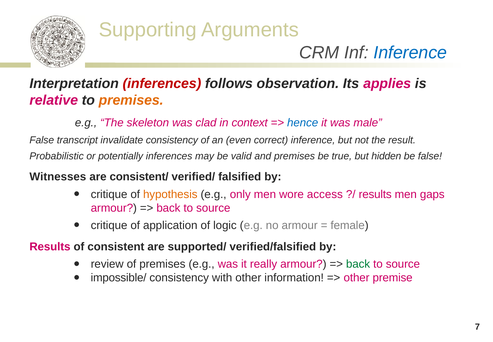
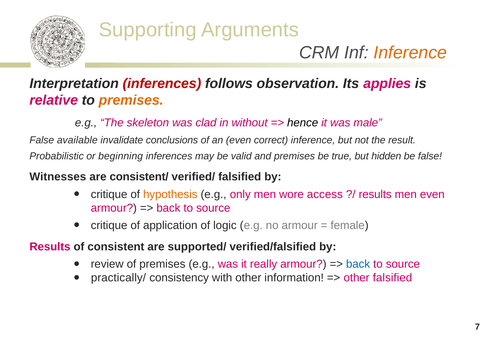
Inference colour: blue -> orange (410, 52)
context: context -> without (250, 123)
hence colour: blue -> black (303, 123)
transcript: transcript -> available (77, 140)
invalidate consistency: consistency -> conclusions (172, 140)
potentially: potentially -> beginning (121, 156)
men gaps: gaps -> even (432, 194)
back colour: green -> blue (358, 264)
impossible/: impossible/ -> practically/ (118, 277)
other premise: premise -> falsified (392, 277)
